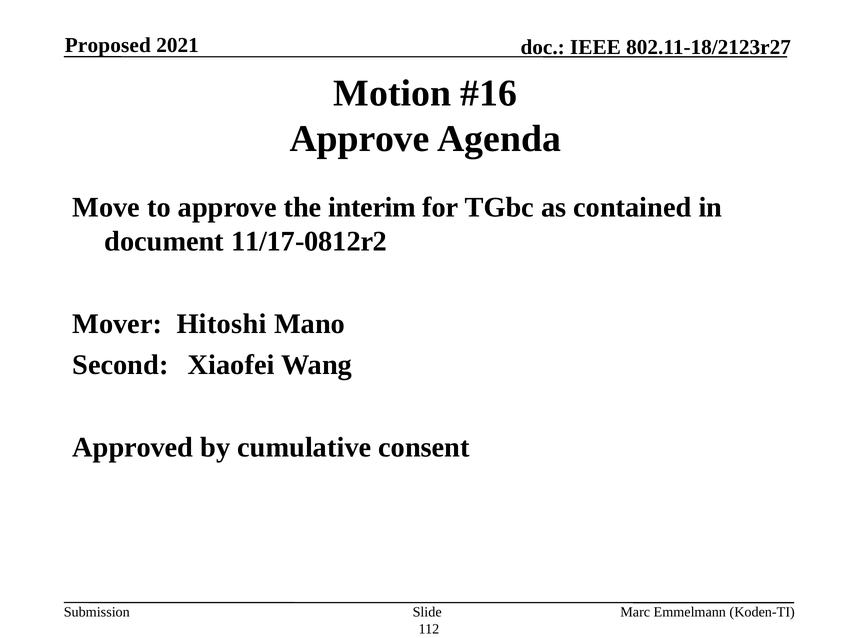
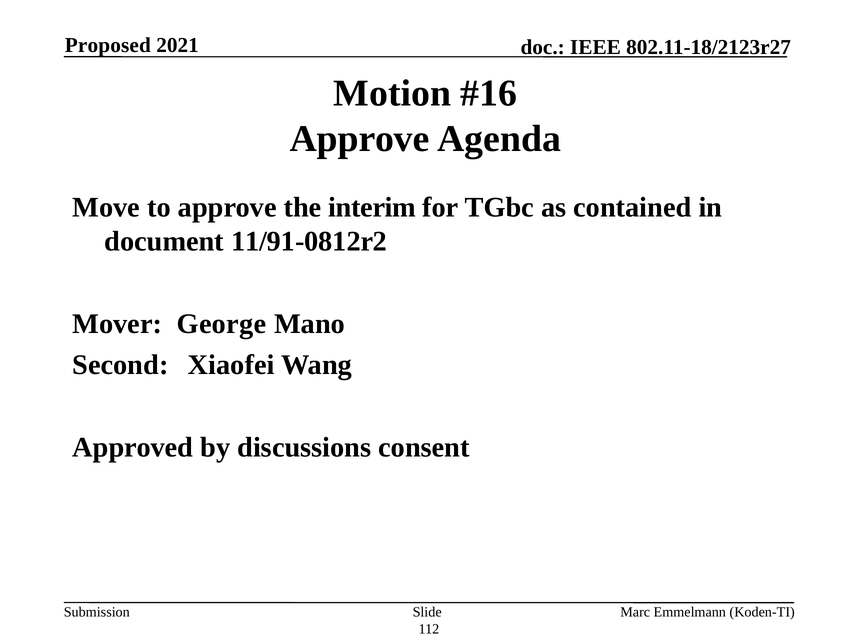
11/17-0812r2: 11/17-0812r2 -> 11/91-0812r2 (309, 242)
Hitoshi: Hitoshi -> George (222, 324)
cumulative: cumulative -> discussions (304, 447)
